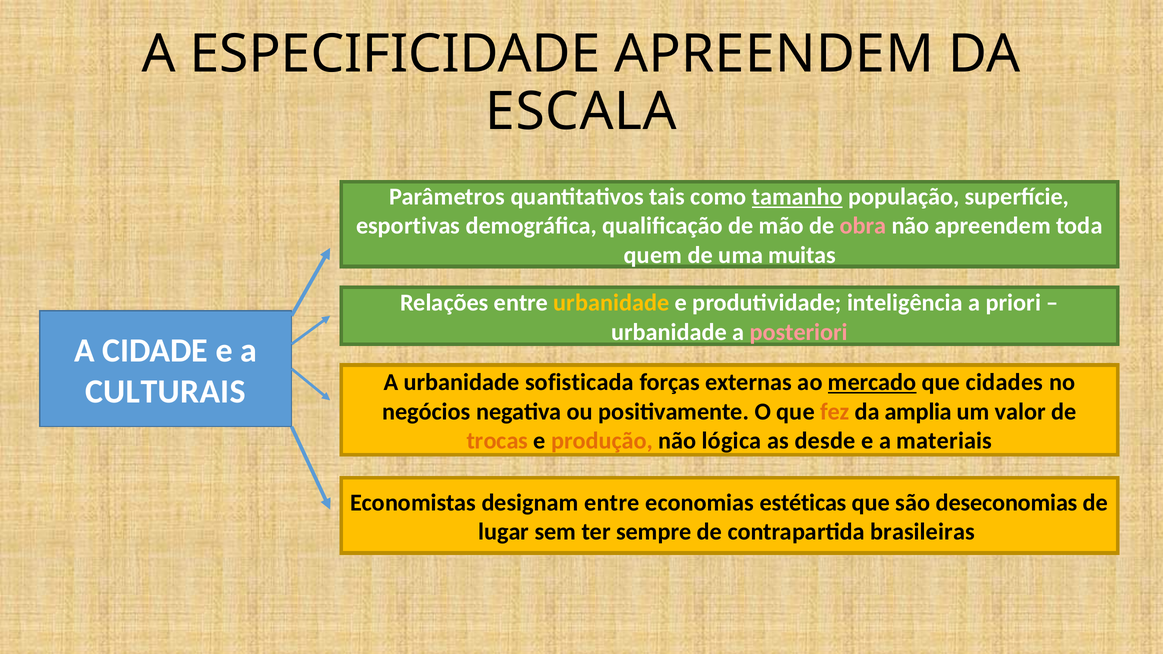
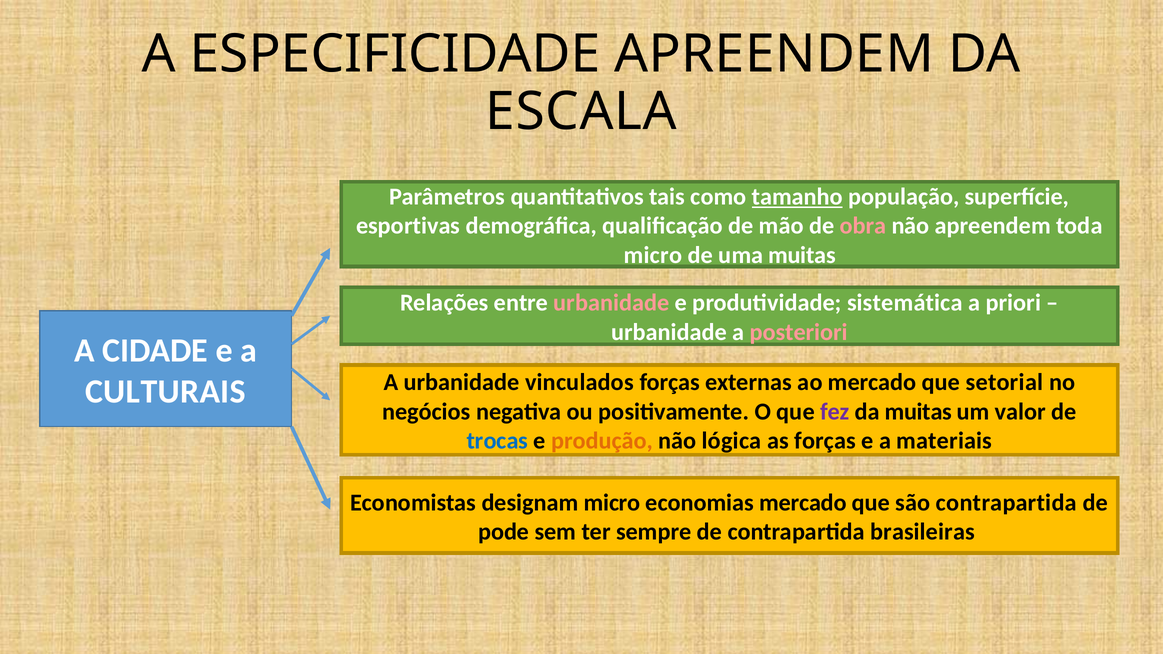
quem: quem -> micro (653, 255)
urbanidade colour: yellow -> pink (611, 303)
inteligência: inteligência -> sistemática (905, 303)
sofisticada: sofisticada -> vinculados (579, 383)
mercado underline: present -> none (872, 383)
cidades: cidades -> setorial (1004, 383)
fez colour: orange -> purple (835, 412)
da amplia: amplia -> muitas (918, 412)
trocas colour: orange -> blue (497, 441)
as desde: desde -> forças (825, 441)
designam entre: entre -> micro (612, 503)
economias estéticas: estéticas -> mercado (803, 503)
são deseconomias: deseconomias -> contrapartida (1006, 503)
lugar: lugar -> pode (504, 532)
